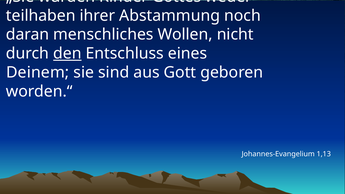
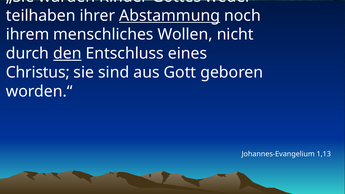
Abstammung underline: none -> present (170, 16)
daran: daran -> ihrem (28, 35)
Deinem: Deinem -> Christus (38, 72)
